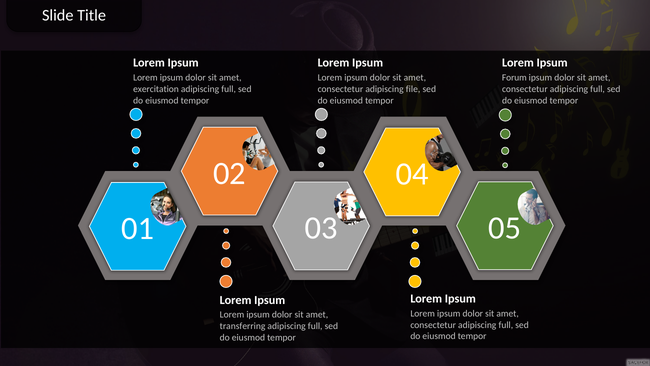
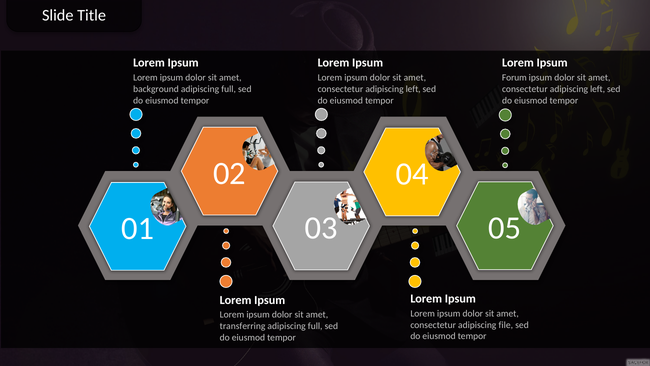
exercitation: exercitation -> background (156, 89)
file: file -> left (413, 89)
full: full -> left (598, 89)
full: full -> file (506, 325)
